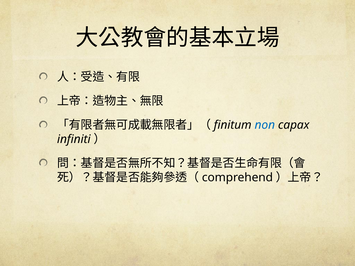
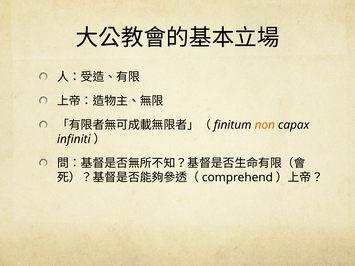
non colour: blue -> orange (265, 125)
